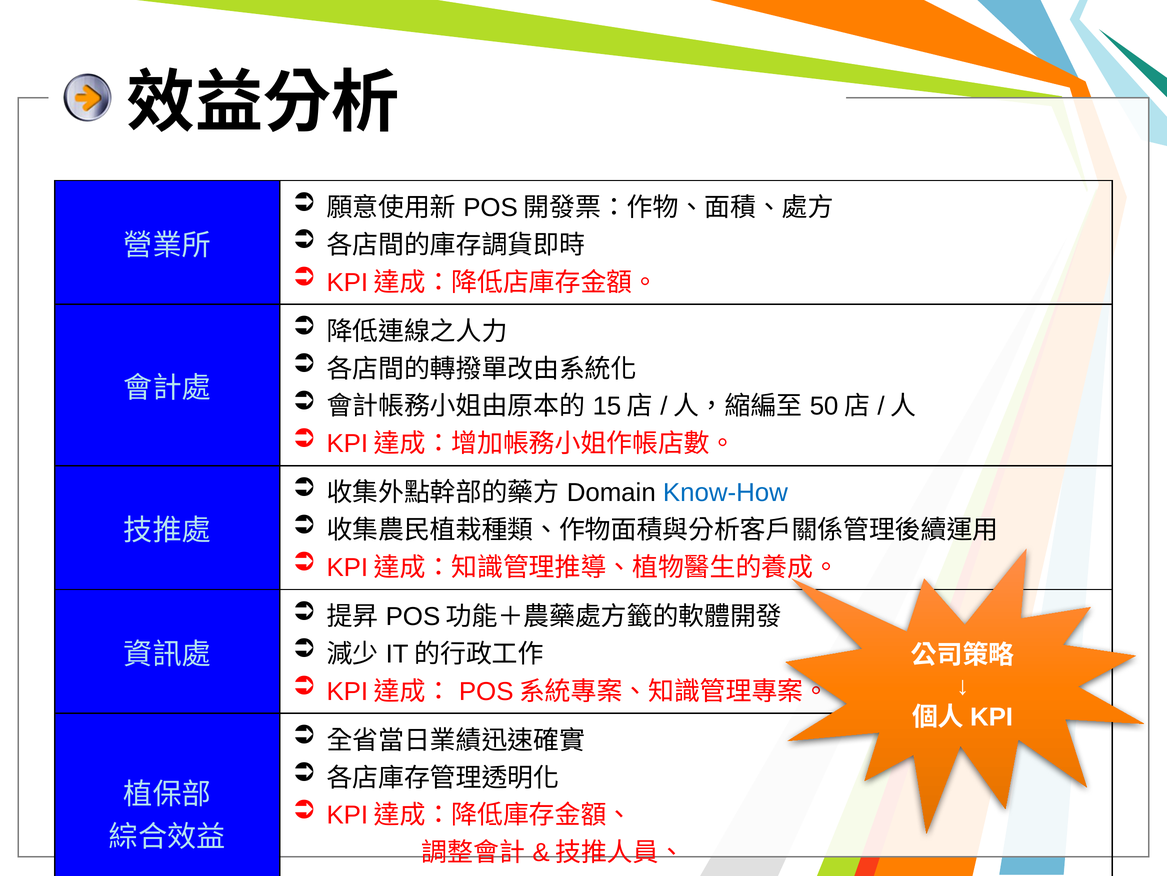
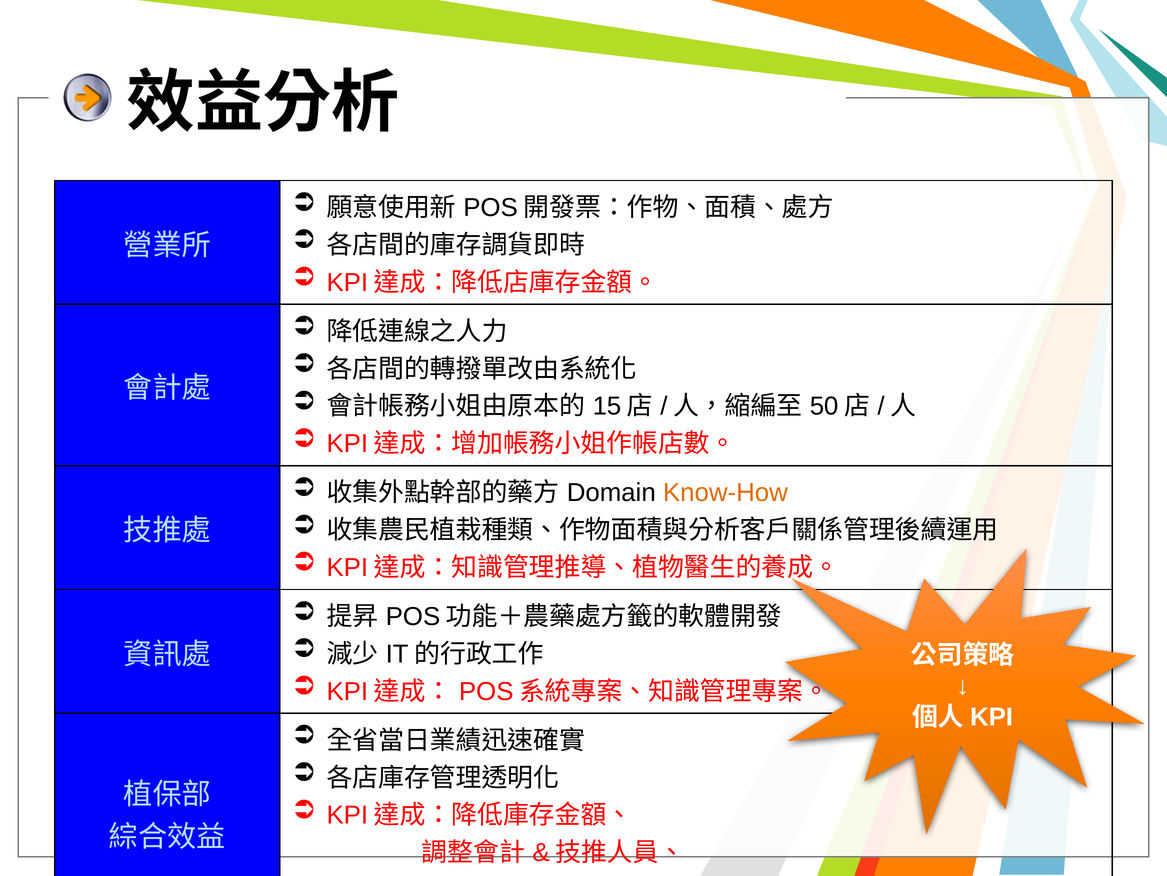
Know-How colour: blue -> orange (725, 492)
